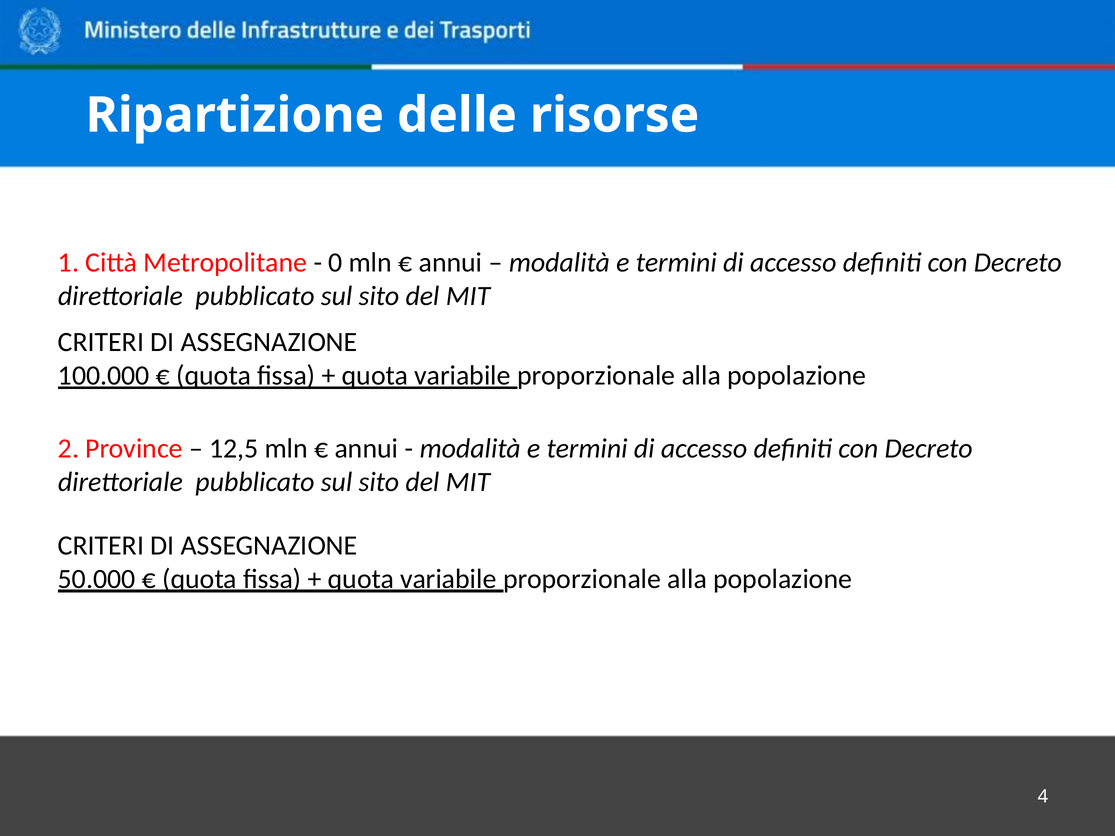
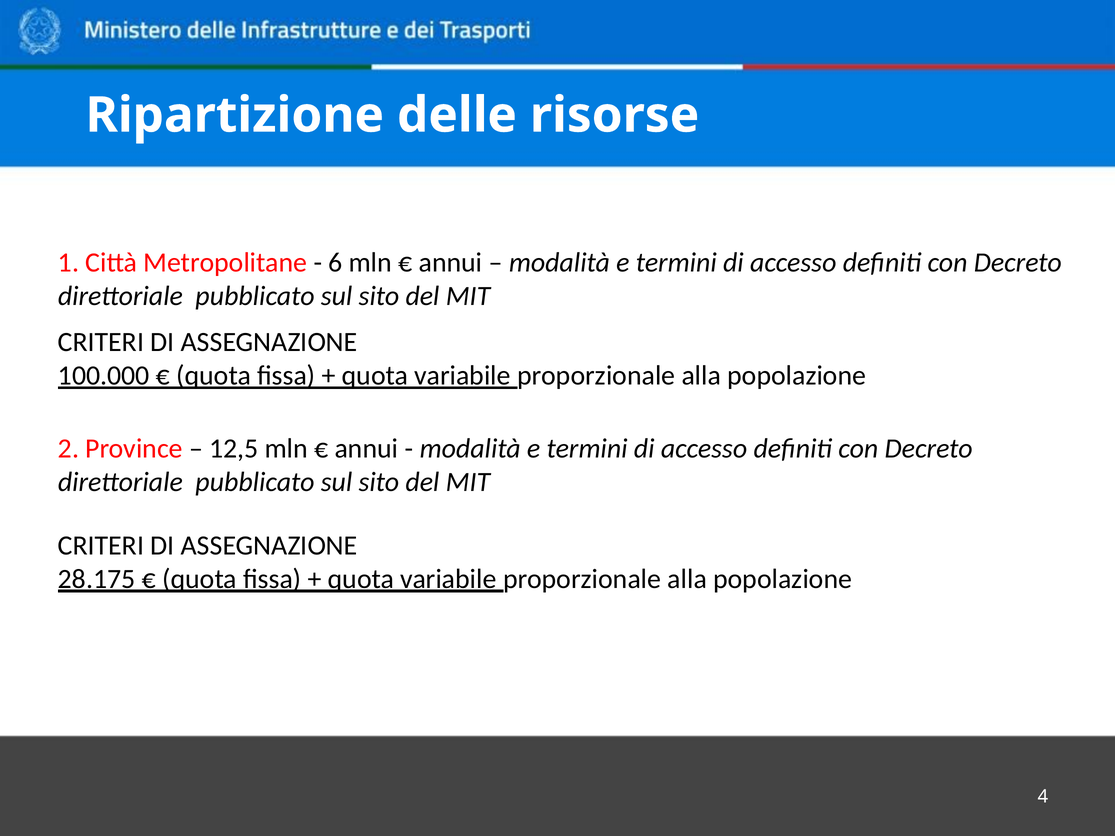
0: 0 -> 6 (335, 263)
50.000: 50.000 -> 28.175 (97, 579)
